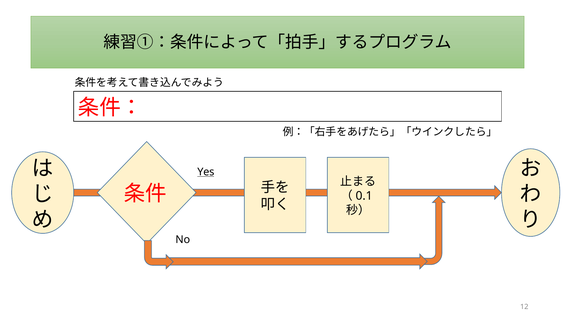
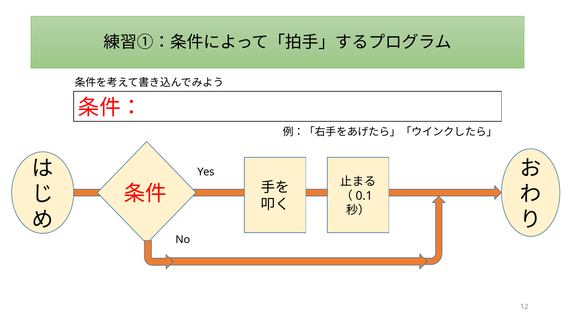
Yes underline: present -> none (206, 172)
